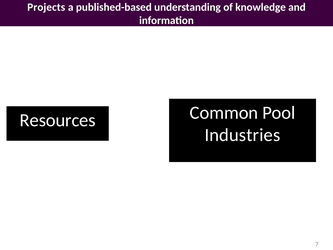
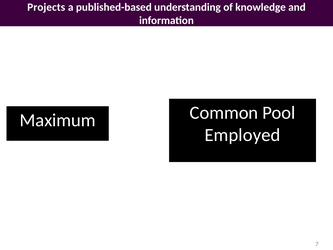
Resources: Resources -> Maximum (58, 120)
Industries: Industries -> Employed (242, 135)
